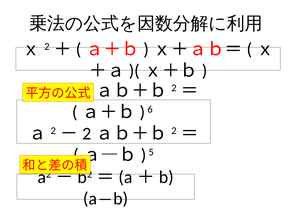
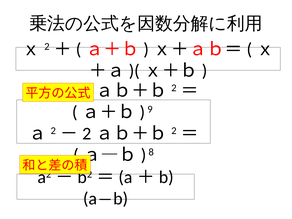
6: 6 -> 9 (150, 109)
5: 5 -> 8 (151, 152)
